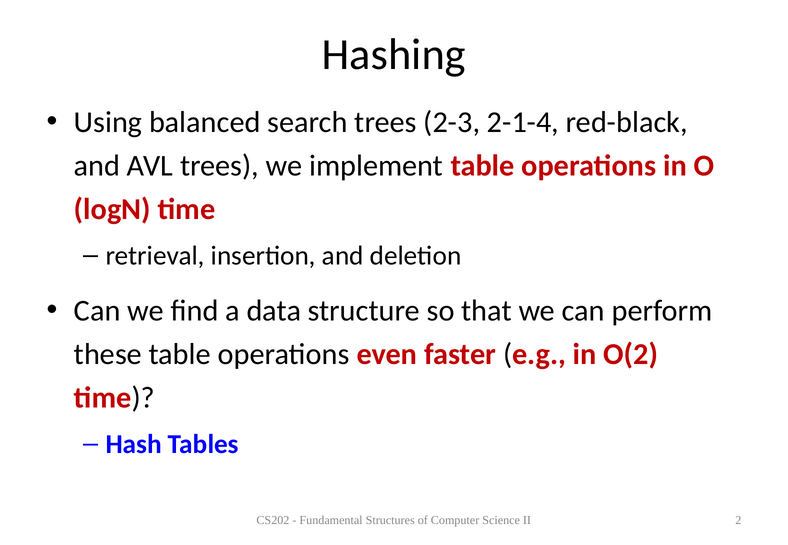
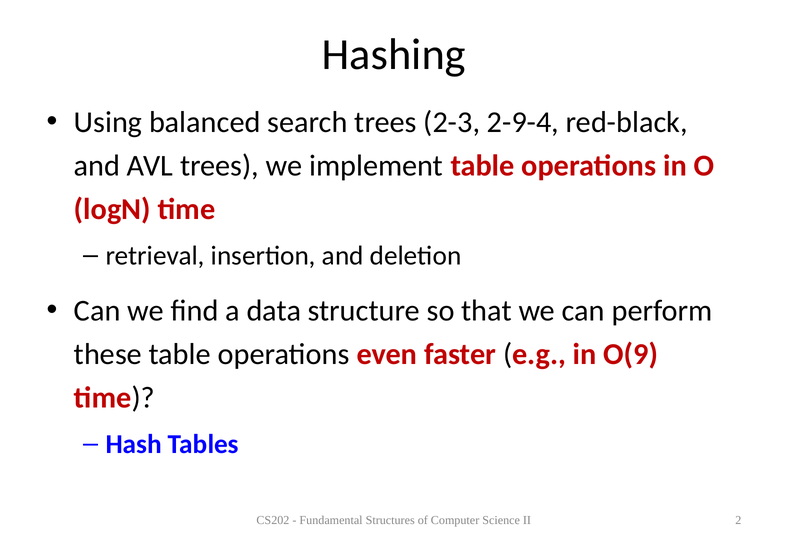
2-1-4: 2-1-4 -> 2-9-4 (523, 122)
O(2: O(2 -> O(9 (631, 355)
